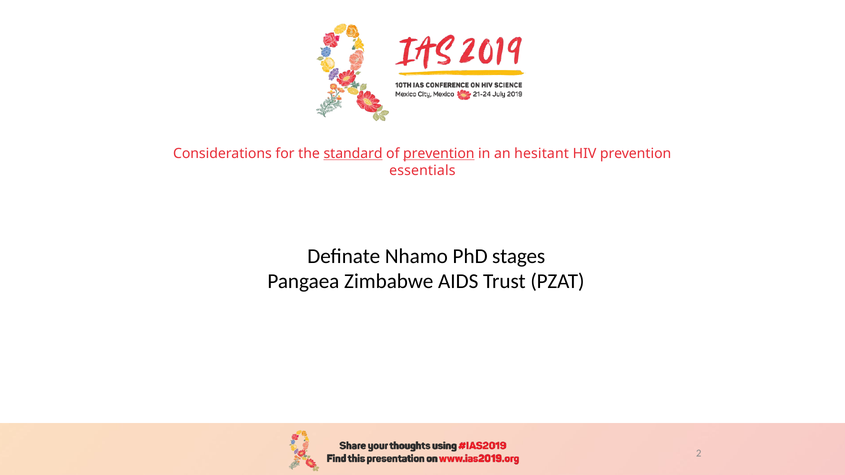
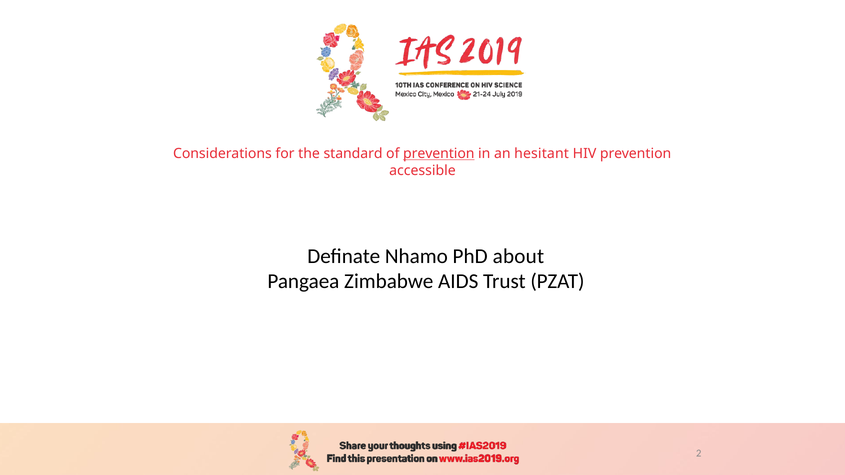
standard underline: present -> none (353, 154)
essentials: essentials -> accessible (422, 171)
stages: stages -> about (518, 256)
